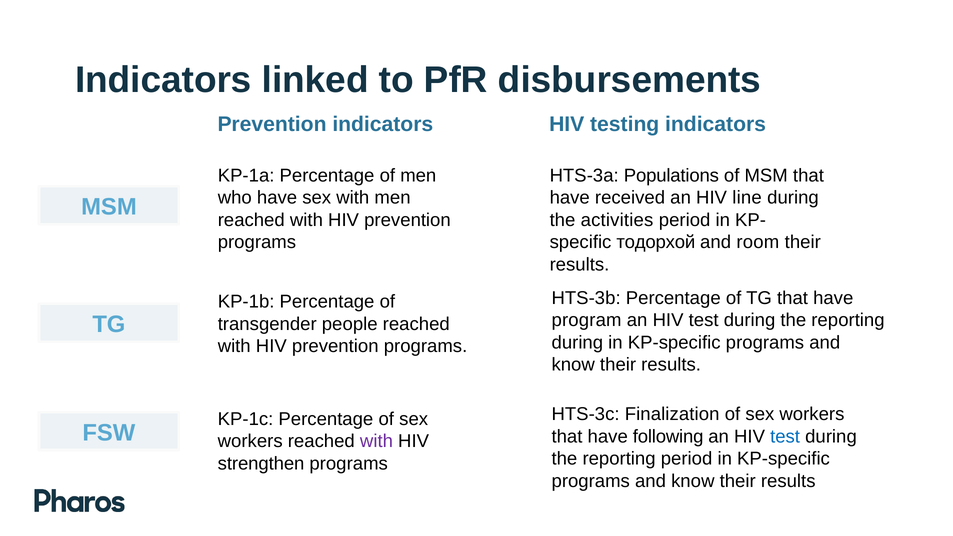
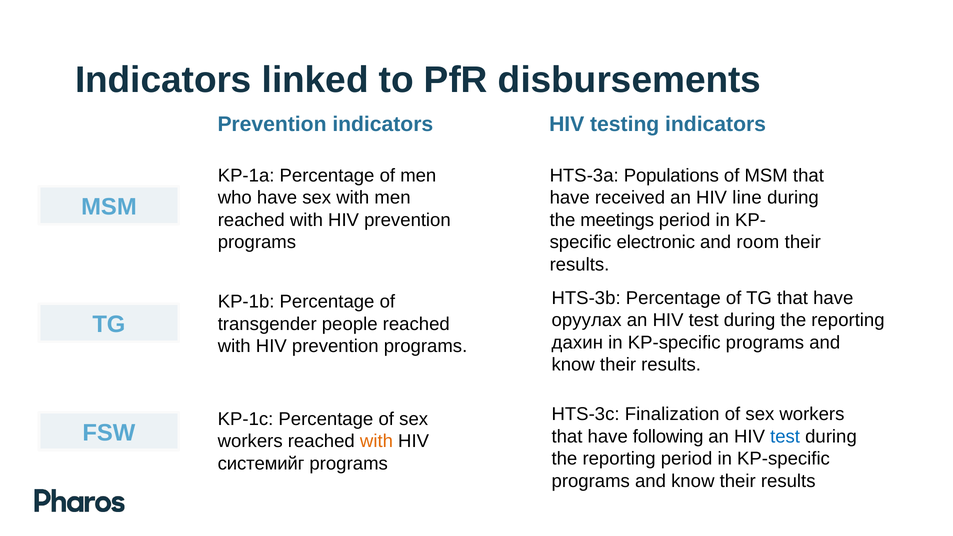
activities: activities -> meetings (617, 220)
тодорхой: тодорхой -> electronic (656, 242)
program: program -> оруулах (587, 320)
during: during -> дахин (577, 343)
with colour: purple -> orange (376, 441)
strengthen: strengthen -> системийг (261, 464)
